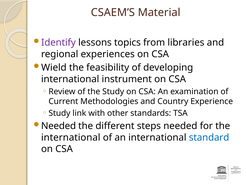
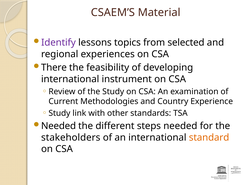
libraries: libraries -> selected (186, 43)
Wield: Wield -> There (54, 68)
international: international -> stakeholders (71, 138)
standard colour: blue -> orange (209, 138)
